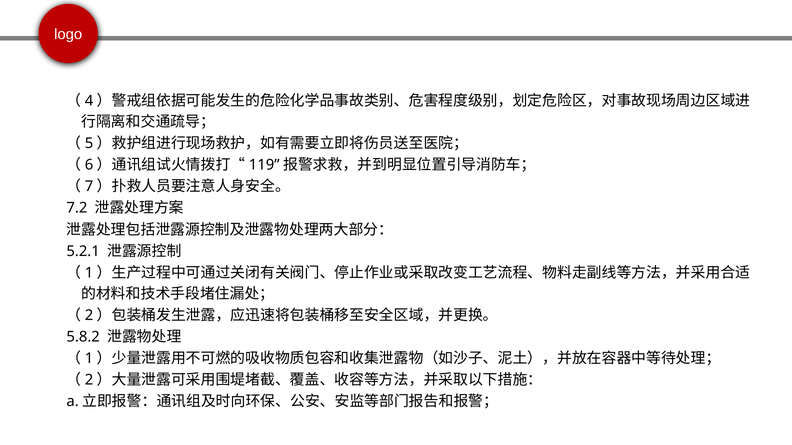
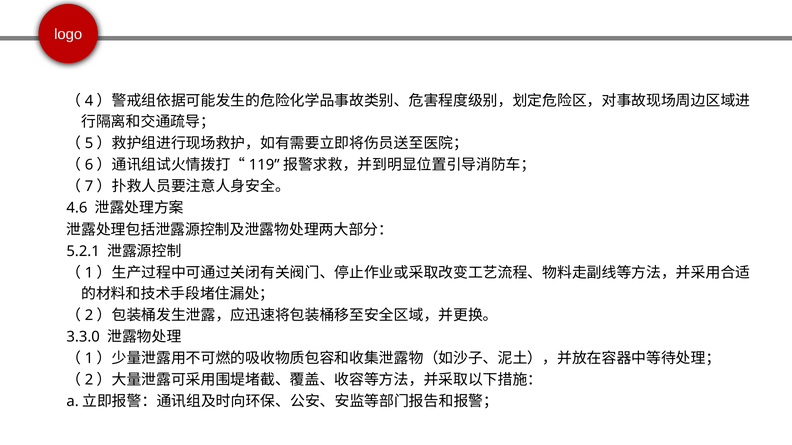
7.2: 7.2 -> 4.6 (77, 208)
5.8.2: 5.8.2 -> 3.3.0 (83, 337)
